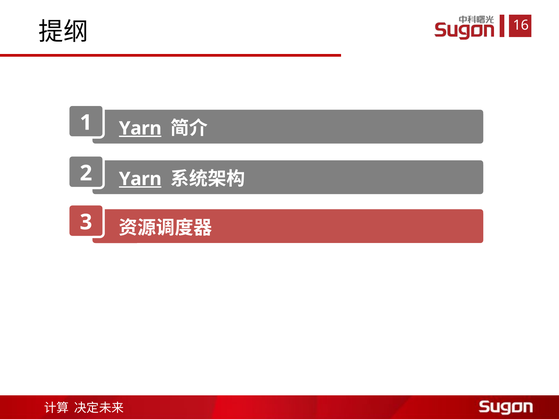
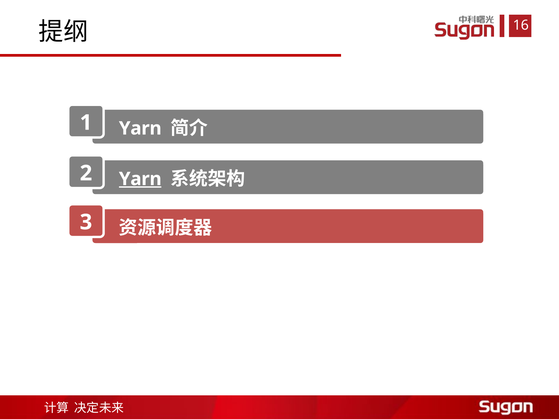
Yarn underline: present -> none (140, 128)
